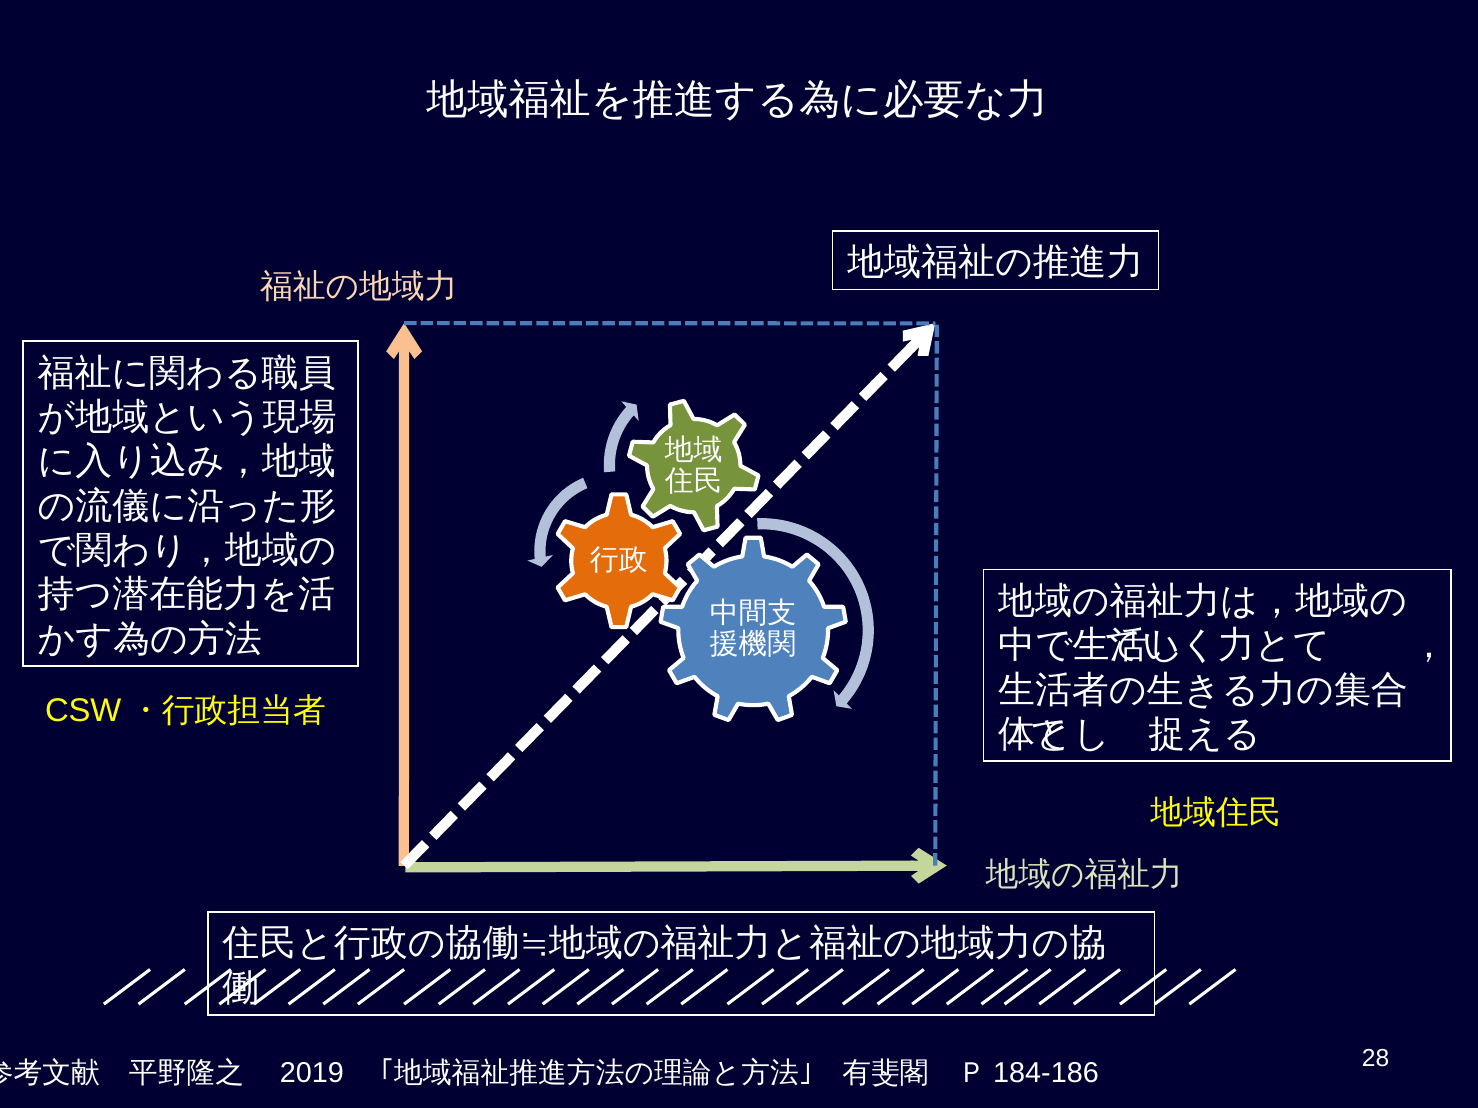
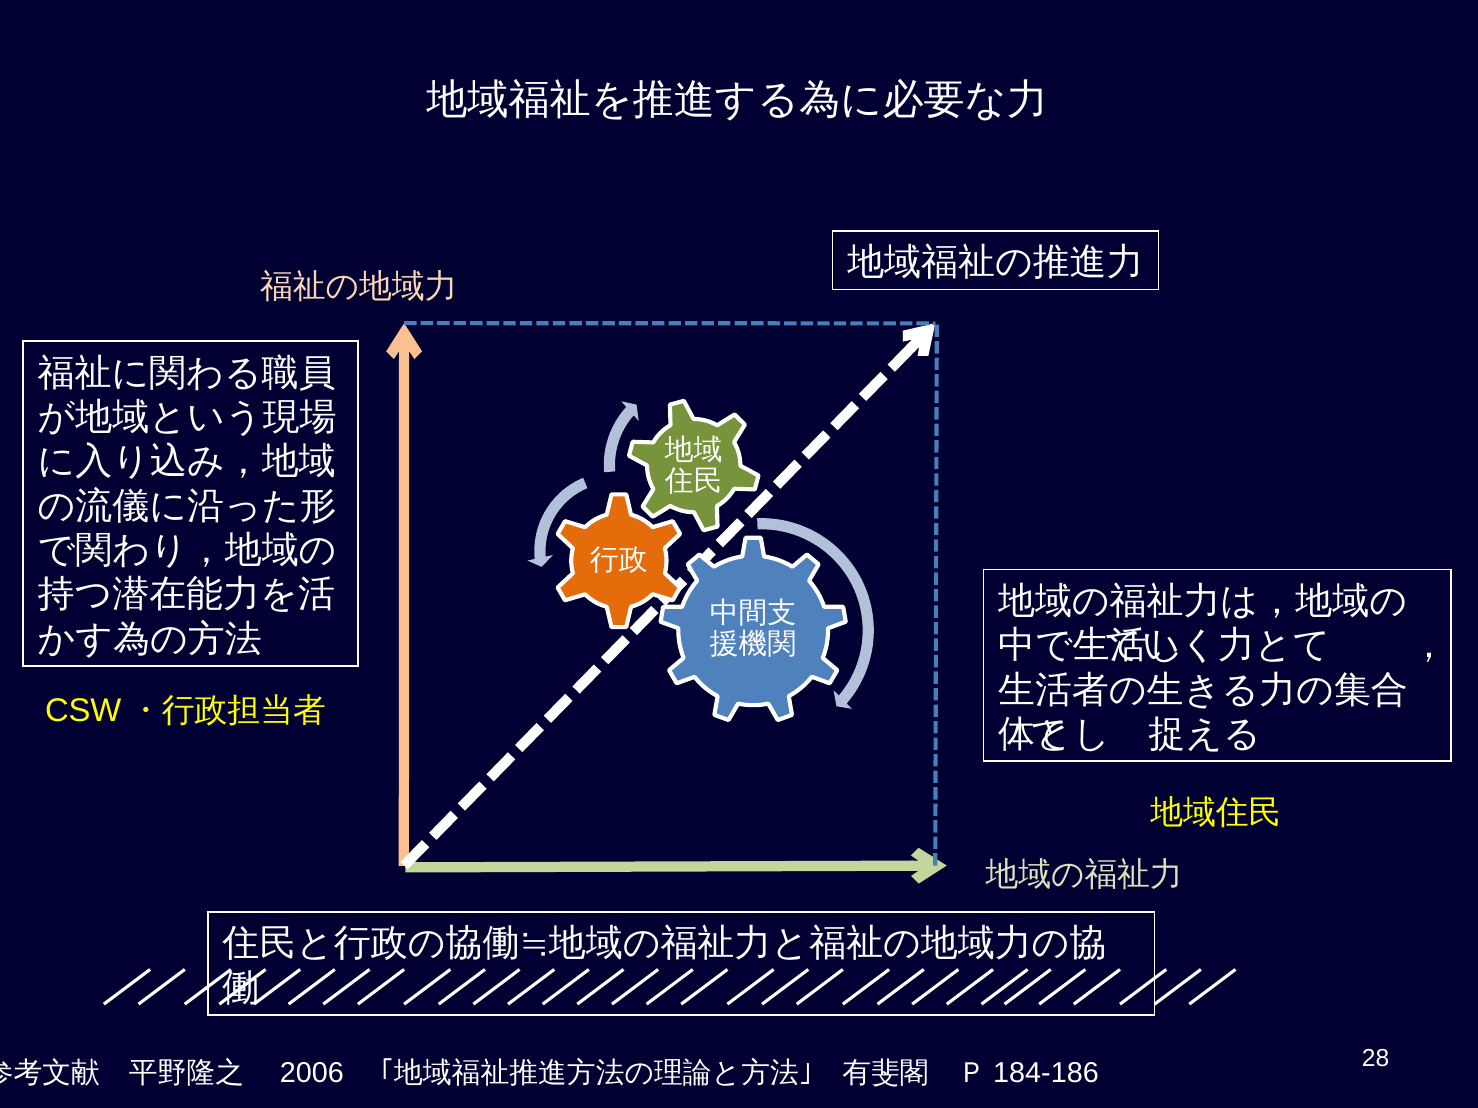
2019: 2019 -> 2006 (312, 1074)
